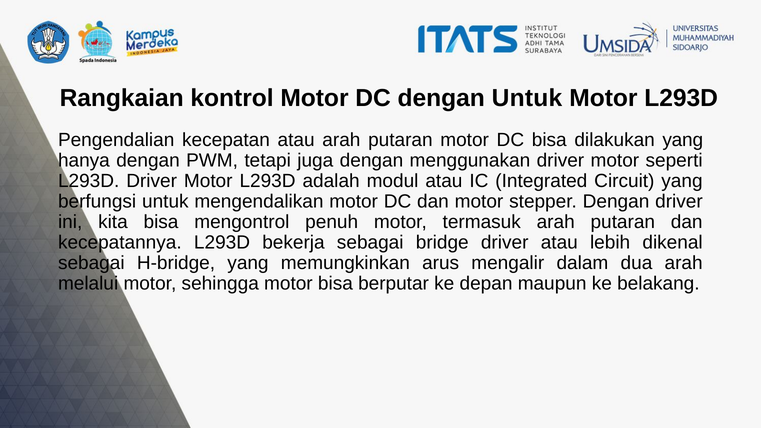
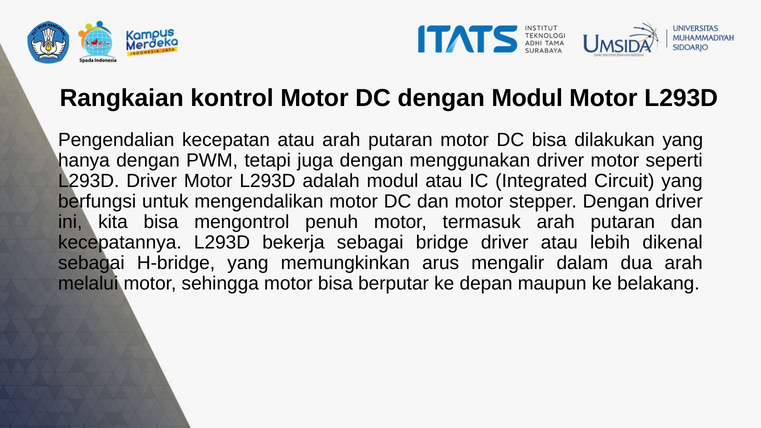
dengan Untuk: Untuk -> Modul (527, 98)
